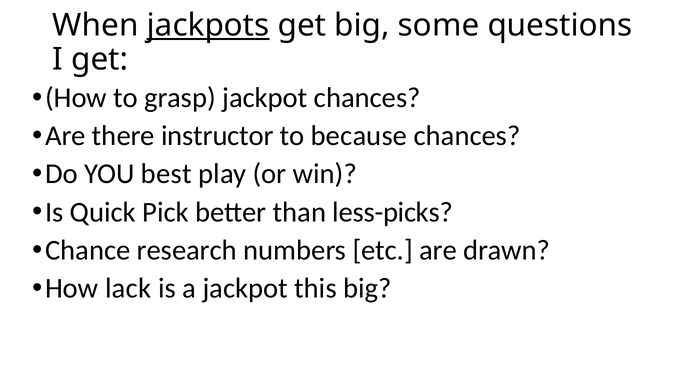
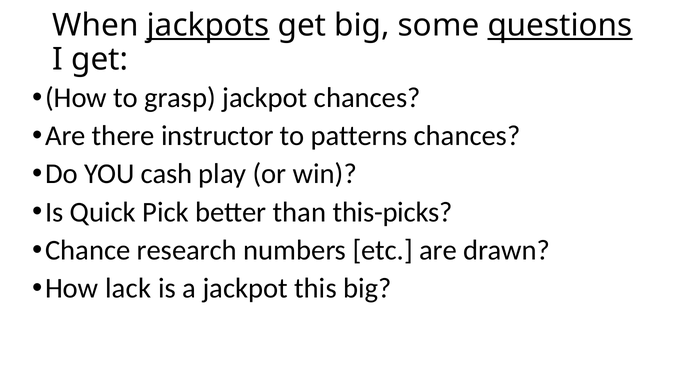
questions underline: none -> present (560, 25)
because: because -> patterns (359, 136)
best: best -> cash (167, 174)
less-picks: less-picks -> this-picks (393, 212)
